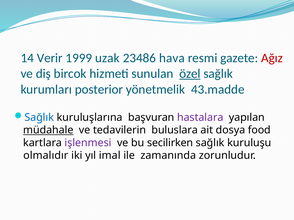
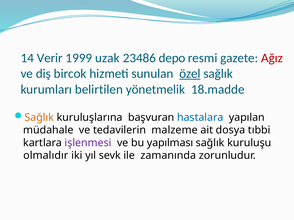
hava: hava -> depo (172, 58)
posterior: posterior -> belirtilen (99, 90)
43.madde: 43.madde -> 18.madde (218, 90)
Sağlık colour: blue -> orange (39, 118)
hastalara colour: purple -> blue (200, 118)
müdahale underline: present -> none (48, 130)
buluslara: buluslara -> malzeme (175, 130)
food: food -> tıbbi (259, 130)
secilirken: secilirken -> yapılması (170, 143)
imal: imal -> sevk (110, 156)
